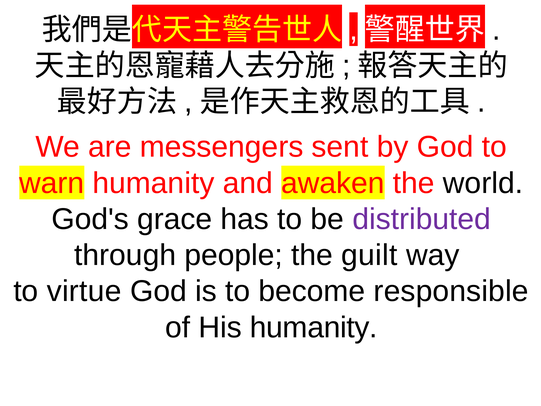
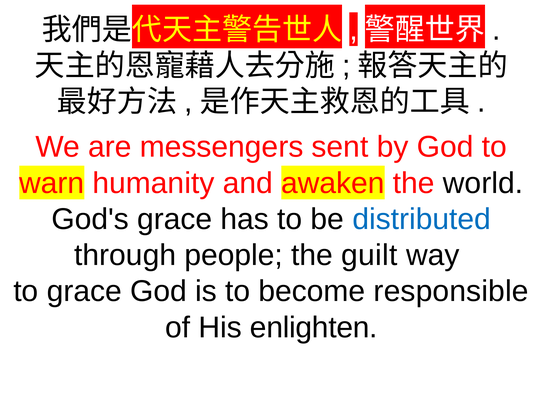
distributed colour: purple -> blue (422, 219)
to virtue: virtue -> grace (84, 291)
His humanity: humanity -> enlighten (314, 327)
